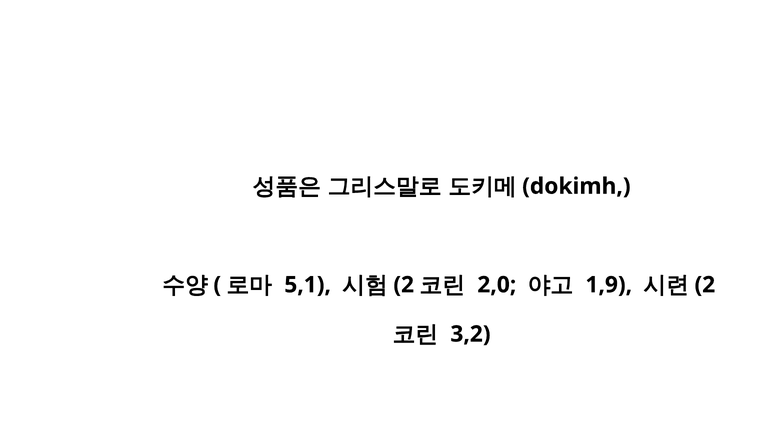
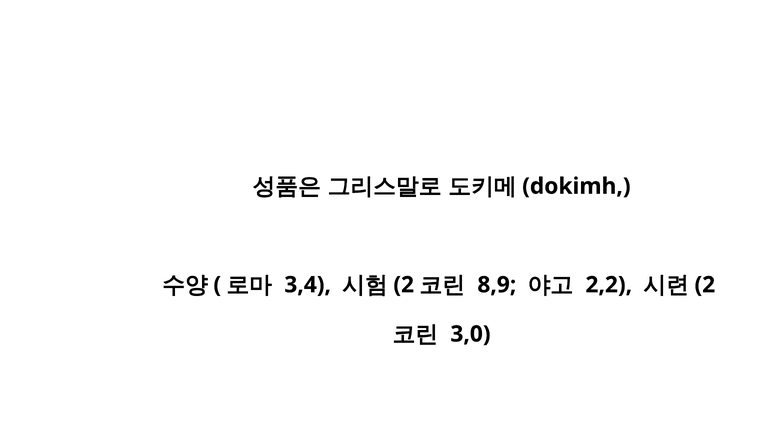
5,1: 5,1 -> 3,4 (308, 285)
2,0: 2,0 -> 8,9 (497, 285)
1,9: 1,9 -> 2,2 (609, 285)
3,2: 3,2 -> 3,0 (470, 334)
